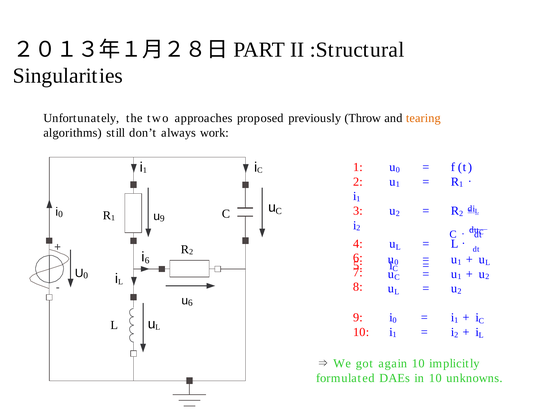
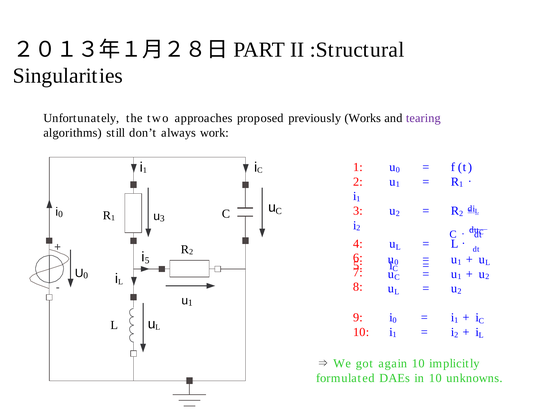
Throw: Throw -> Works (363, 118)
tearing colour: orange -> purple (423, 118)
u 9: 9 -> 3 (162, 219)
i 6: 6 -> 5 (147, 261)
6: 6 -> 1 (190, 303)
